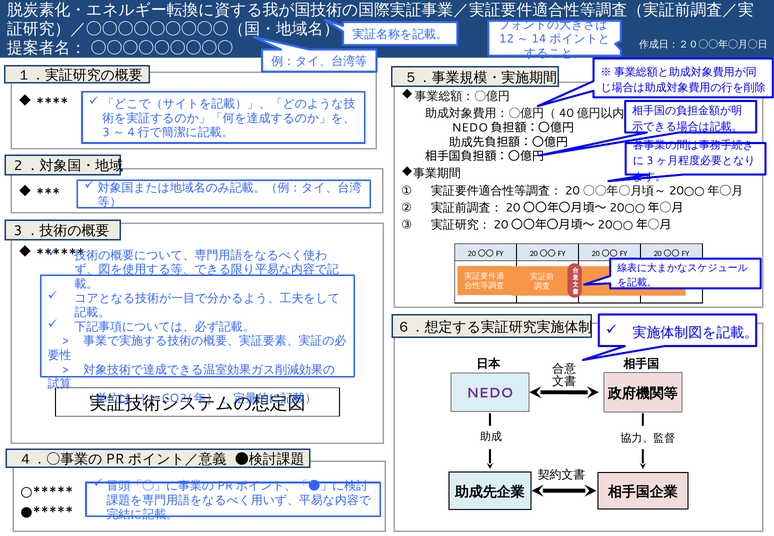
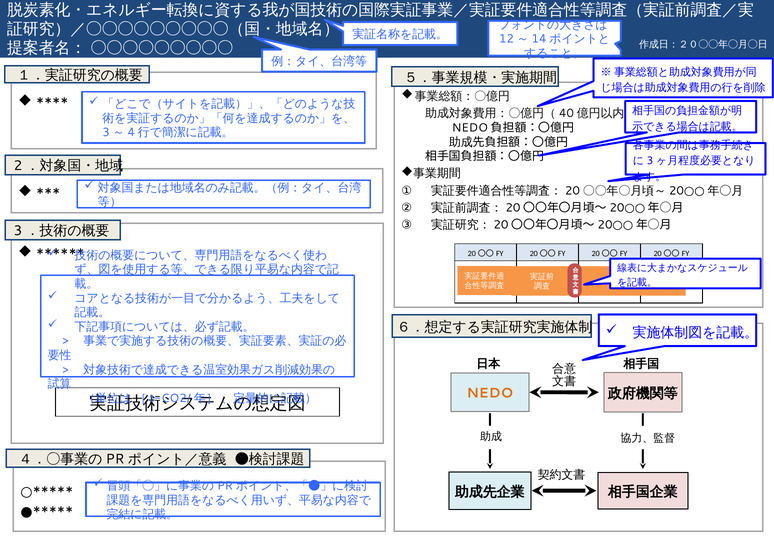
NEDO colour: purple -> orange (490, 393)
